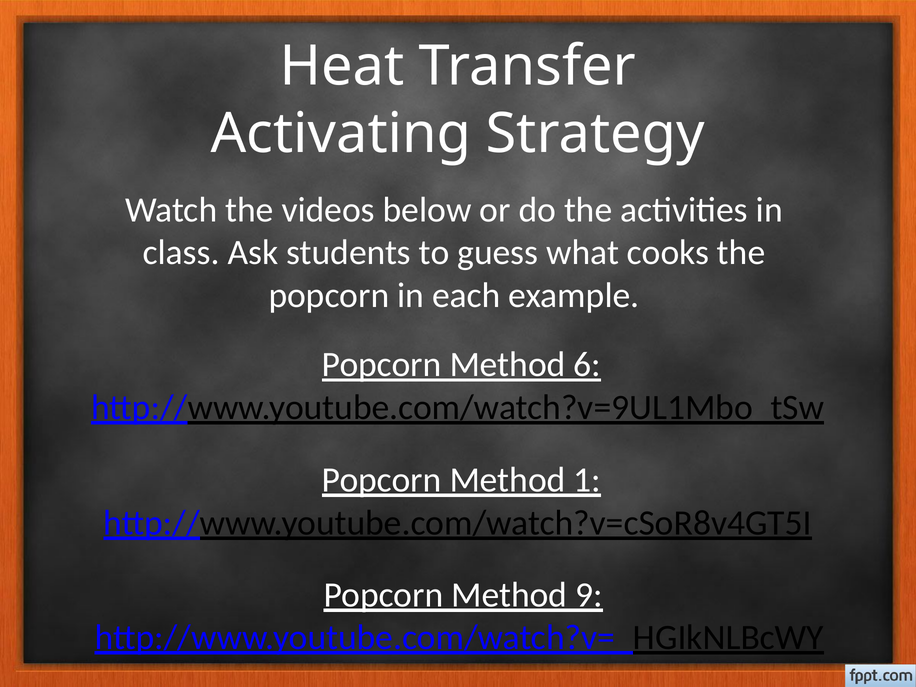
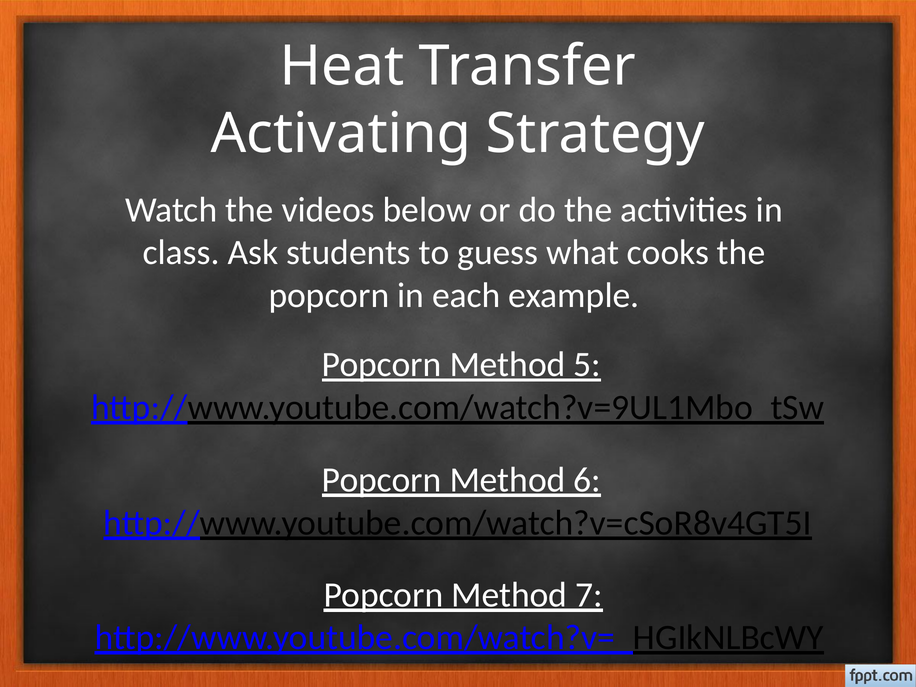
6: 6 -> 5 (587, 365)
1: 1 -> 6 (587, 480)
9: 9 -> 7 (589, 595)
